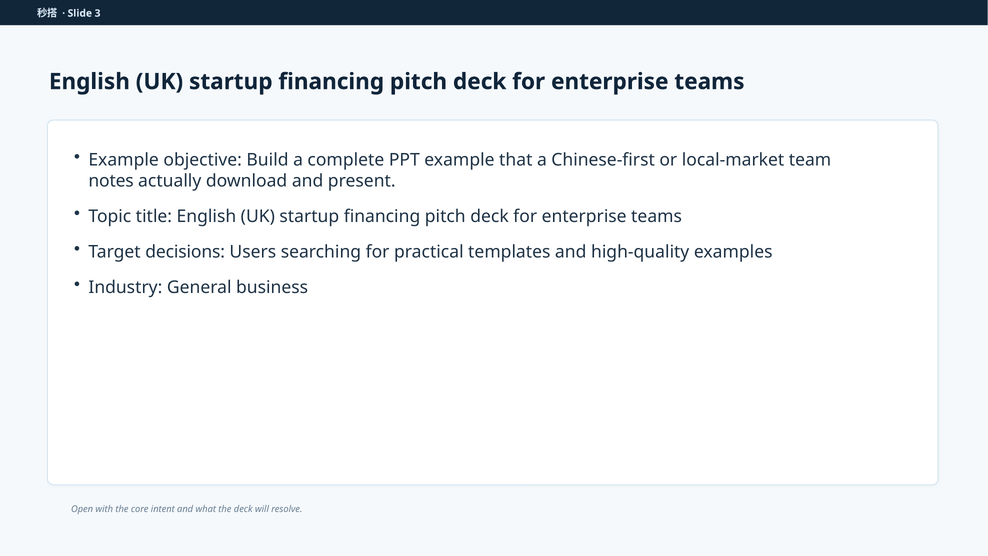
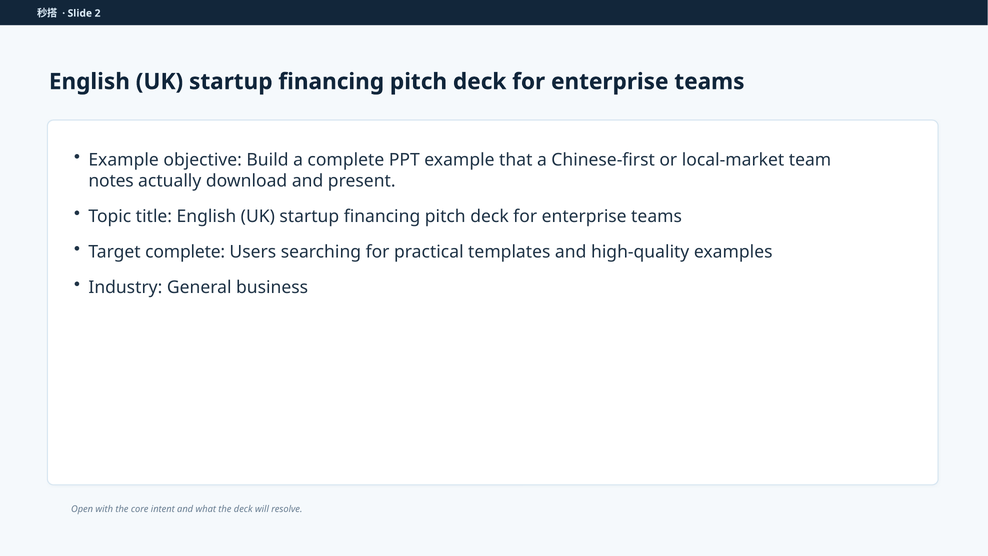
3: 3 -> 2 (98, 13)
Target decisions: decisions -> complete (185, 252)
